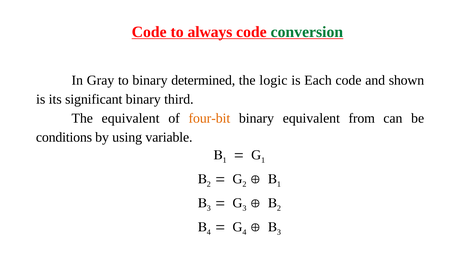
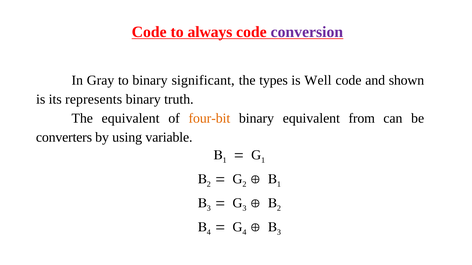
conversion colour: green -> purple (307, 32)
determined: determined -> significant (203, 80)
logic: logic -> types (274, 80)
Each: Each -> Well (318, 80)
significant: significant -> represents (94, 99)
third: third -> truth (179, 99)
conditions: conditions -> converters (64, 137)
